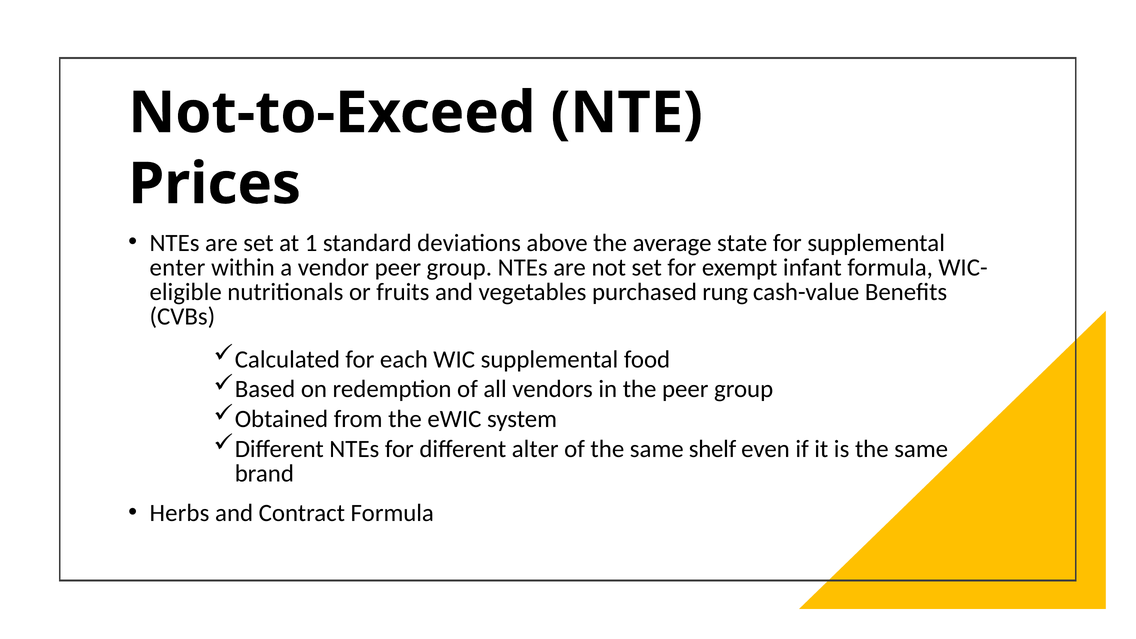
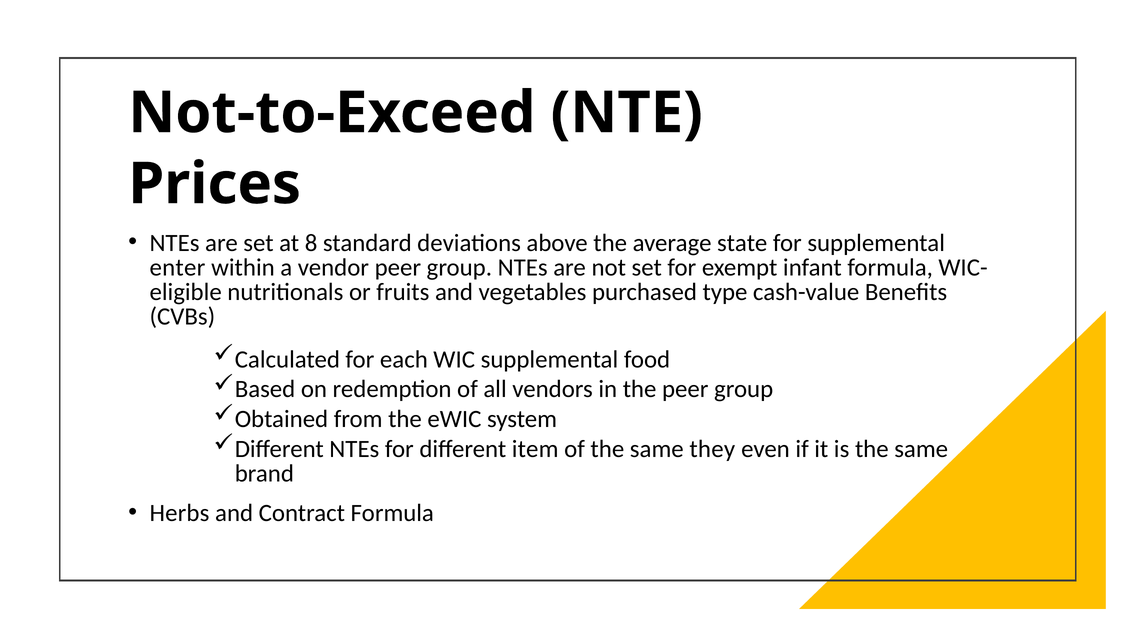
1: 1 -> 8 (311, 243)
rung: rung -> type (725, 292)
alter: alter -> item (535, 449)
shelf: shelf -> they (712, 449)
